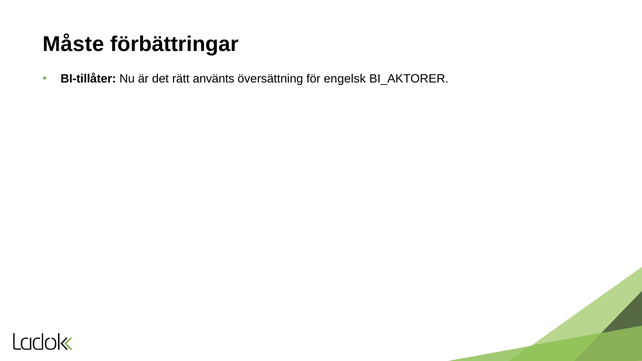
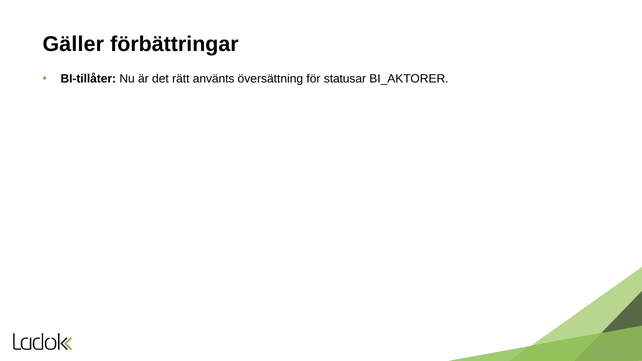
Måste: Måste -> Gäller (73, 44)
engelsk: engelsk -> statusar (345, 79)
